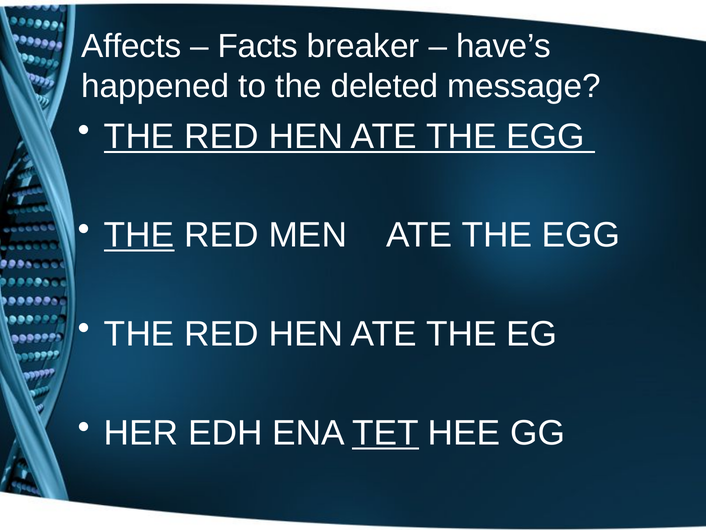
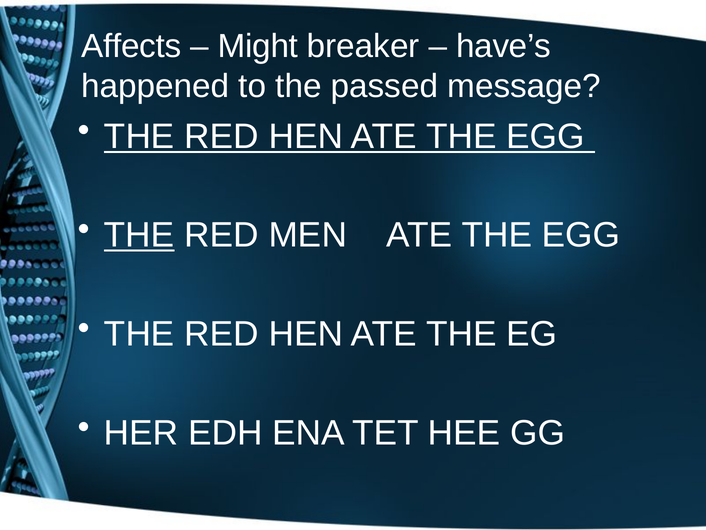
Facts: Facts -> Might (258, 46)
deleted: deleted -> passed (384, 86)
TET underline: present -> none (385, 433)
